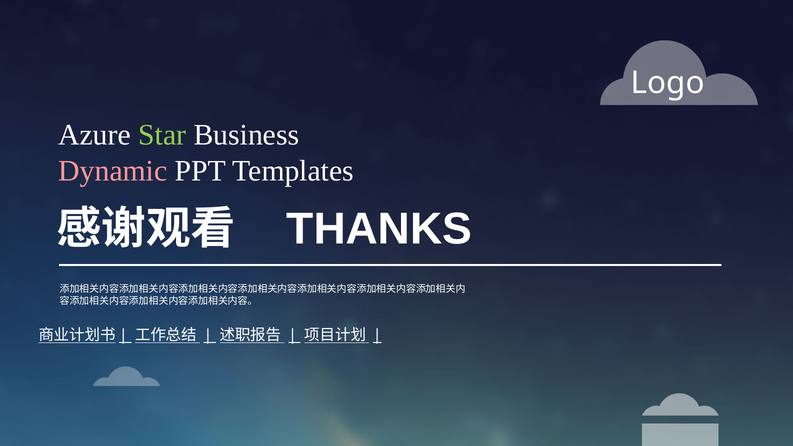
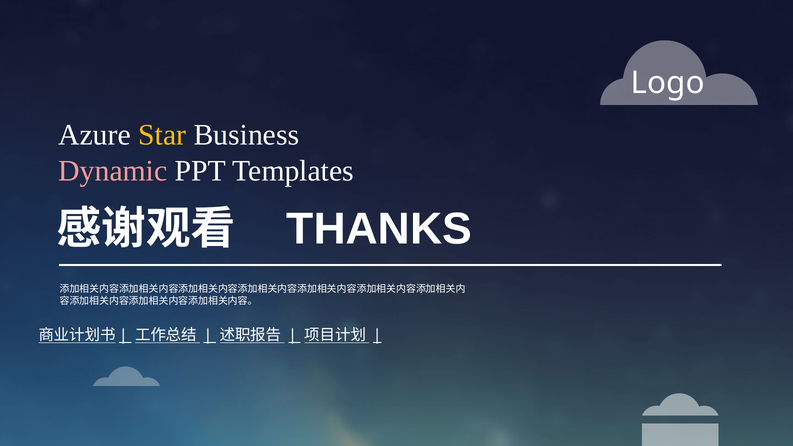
Star colour: light green -> yellow (162, 135)
